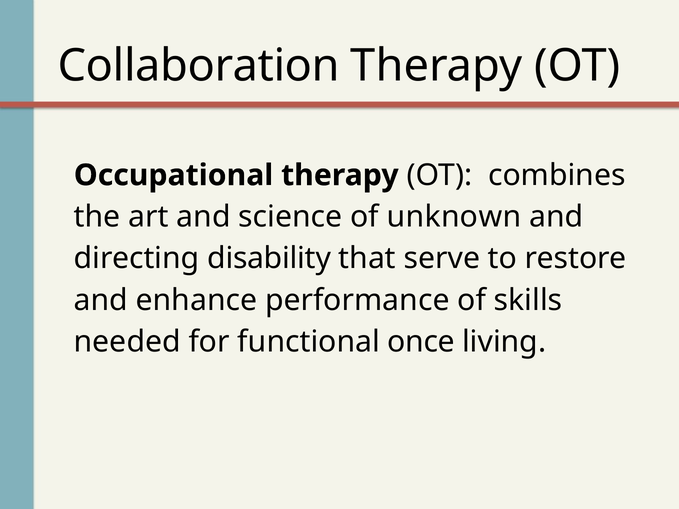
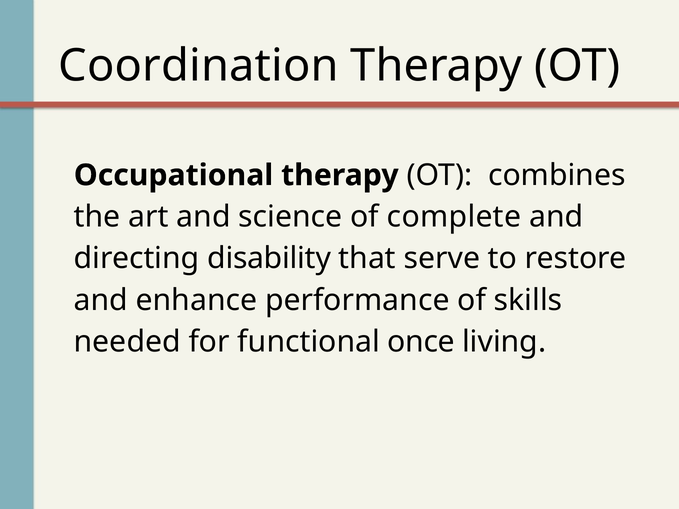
Collaboration: Collaboration -> Coordination (199, 66)
unknown: unknown -> complete (454, 217)
